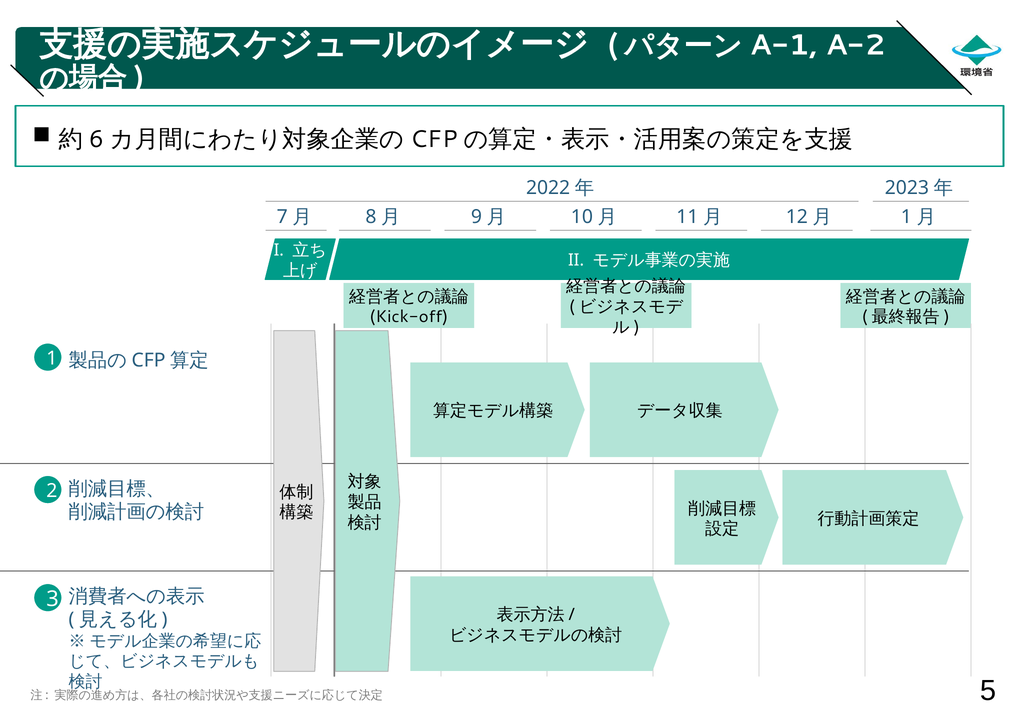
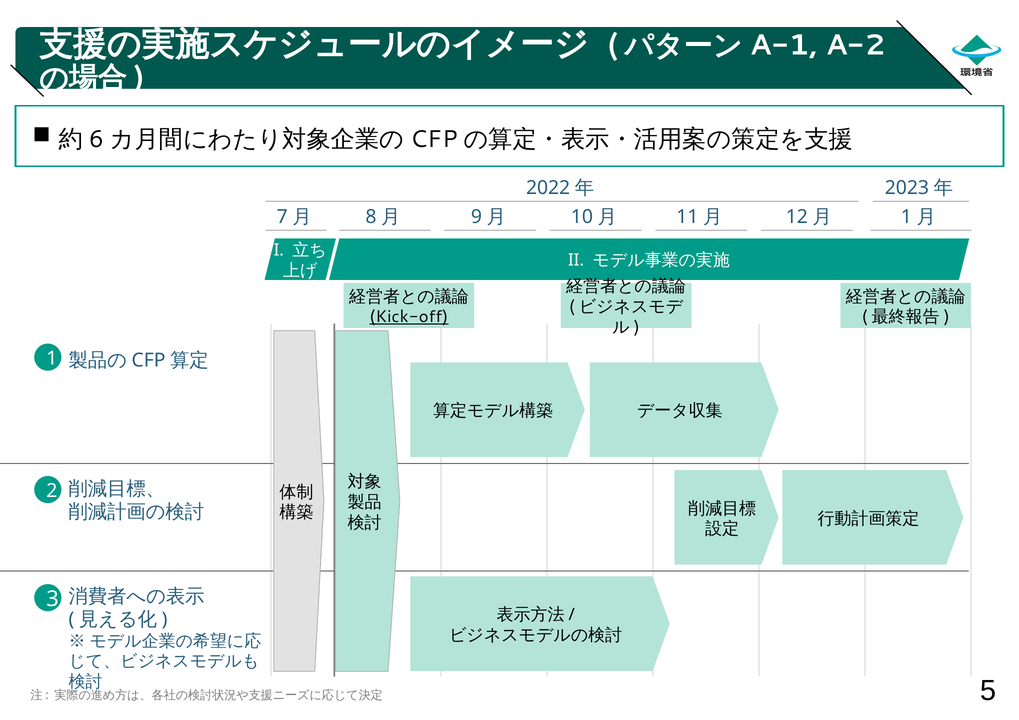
Kick-off underline: none -> present (409, 317)
